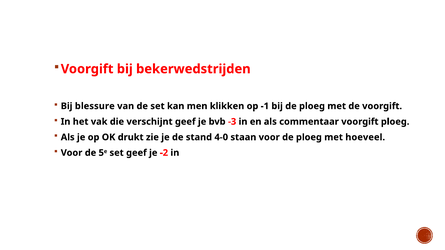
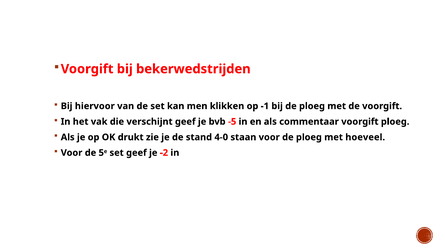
blessure: blessure -> hiervoor (95, 106)
-3: -3 -> -5 (232, 122)
